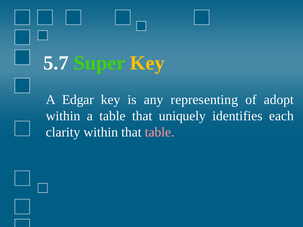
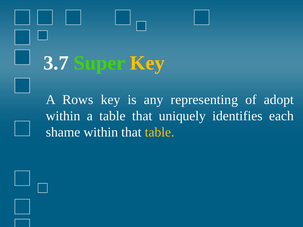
5.7: 5.7 -> 3.7 (56, 63)
Edgar: Edgar -> Rows (78, 100)
clarity: clarity -> shame (63, 132)
table colour: pink -> yellow (160, 132)
